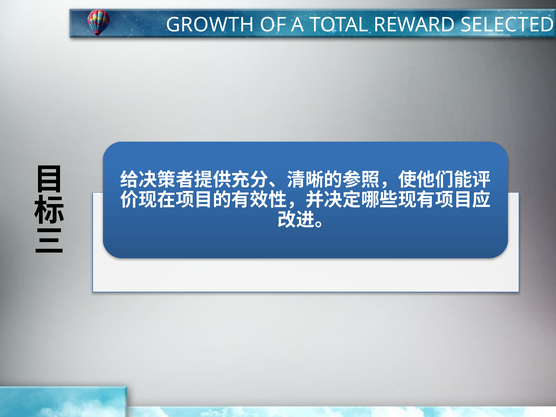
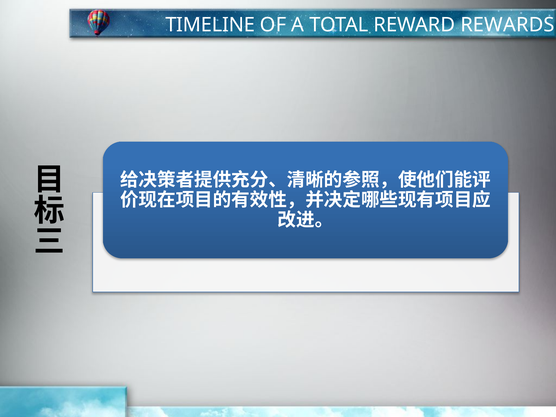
GROWTH: GROWTH -> TIMELINE (210, 25)
SELECTED: SELECTED -> REWARDS (507, 25)
